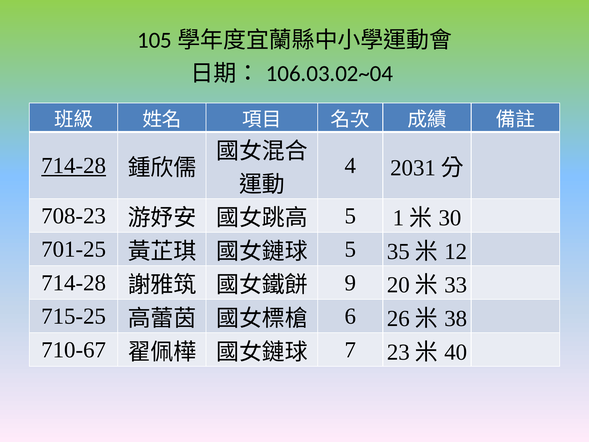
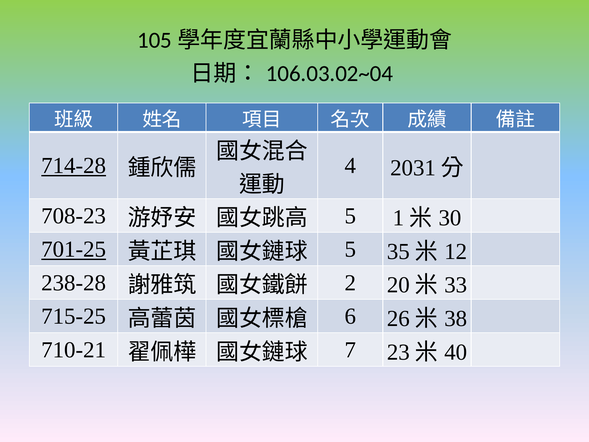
701-25 underline: none -> present (74, 249)
714-28: 714-28 -> 238-28 (74, 283)
9: 9 -> 2 (350, 283)
710-67: 710-67 -> 710-21 (74, 350)
